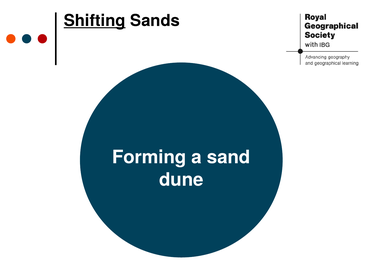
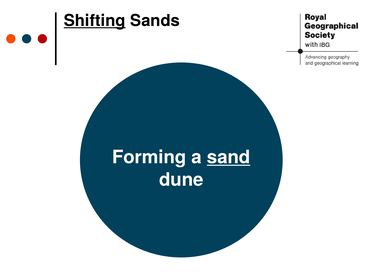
sand underline: none -> present (229, 157)
